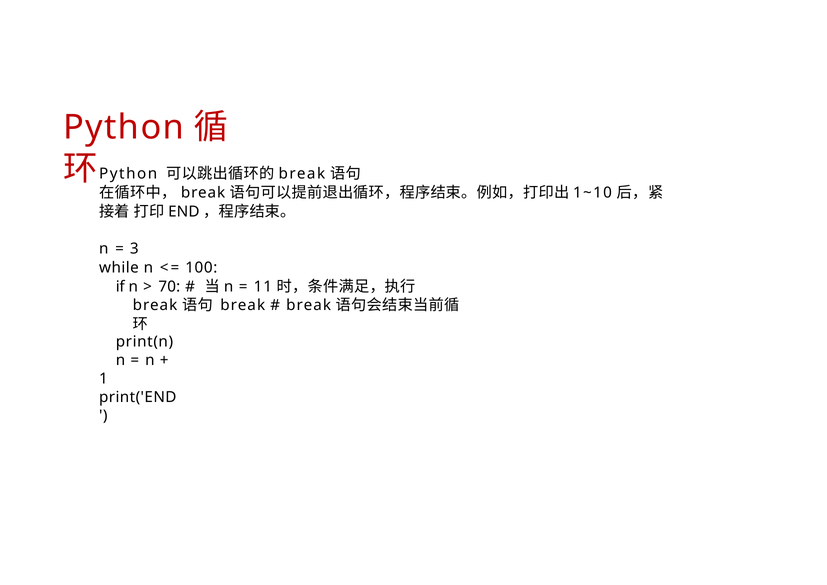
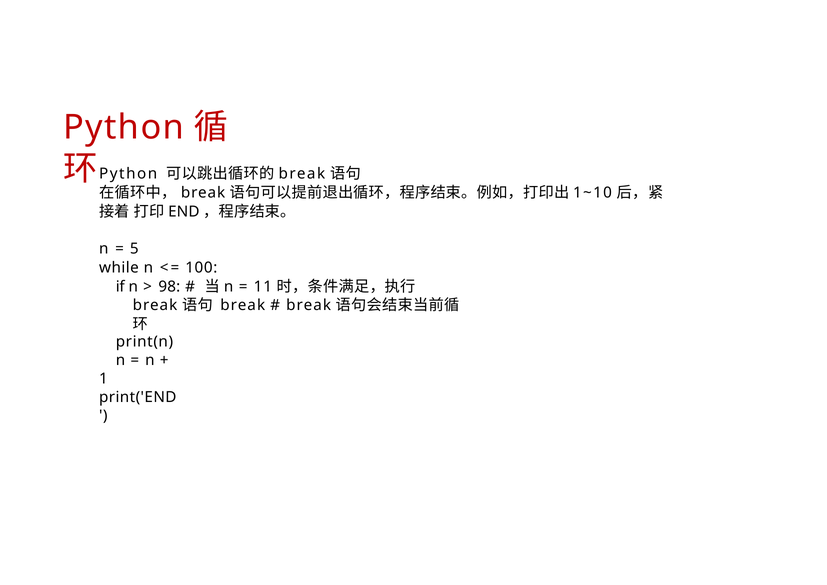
3: 3 -> 5 (134, 249)
70: 70 -> 98 (169, 287)
